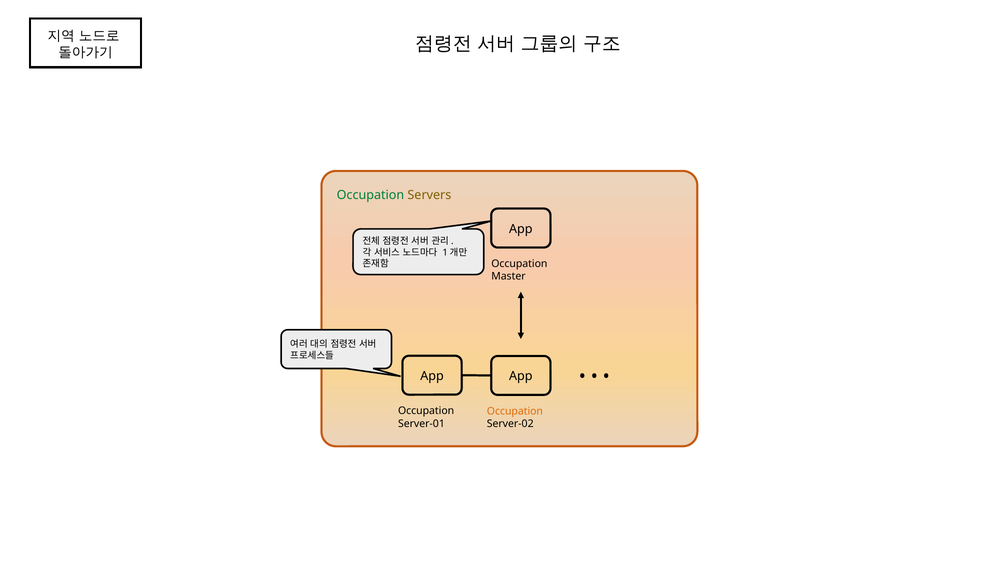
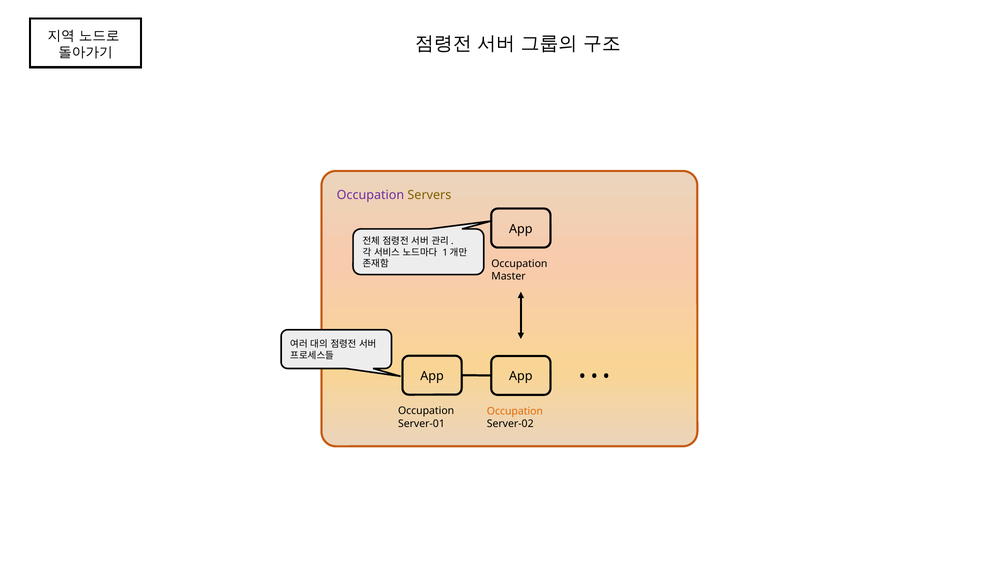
Occupation colour: green -> purple (370, 195)
